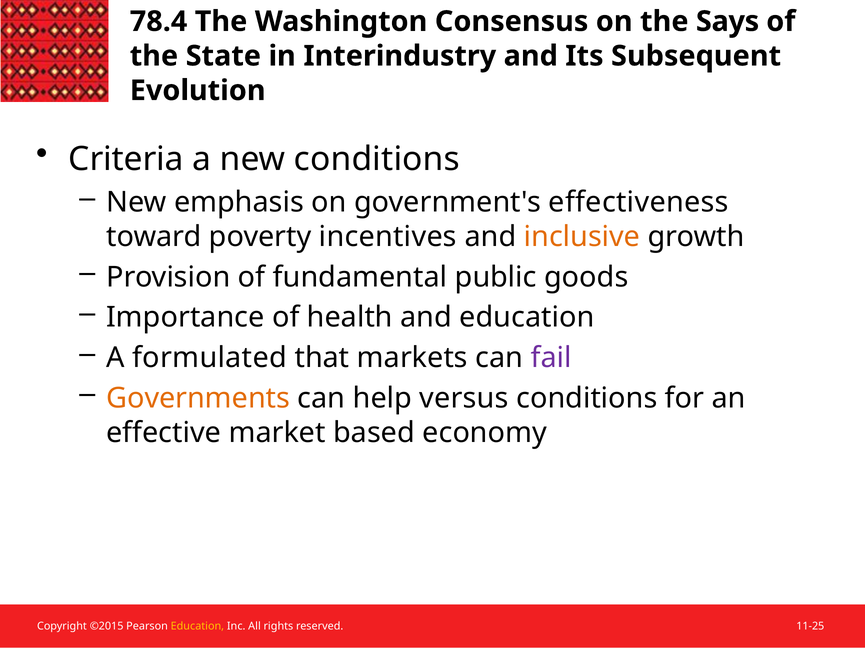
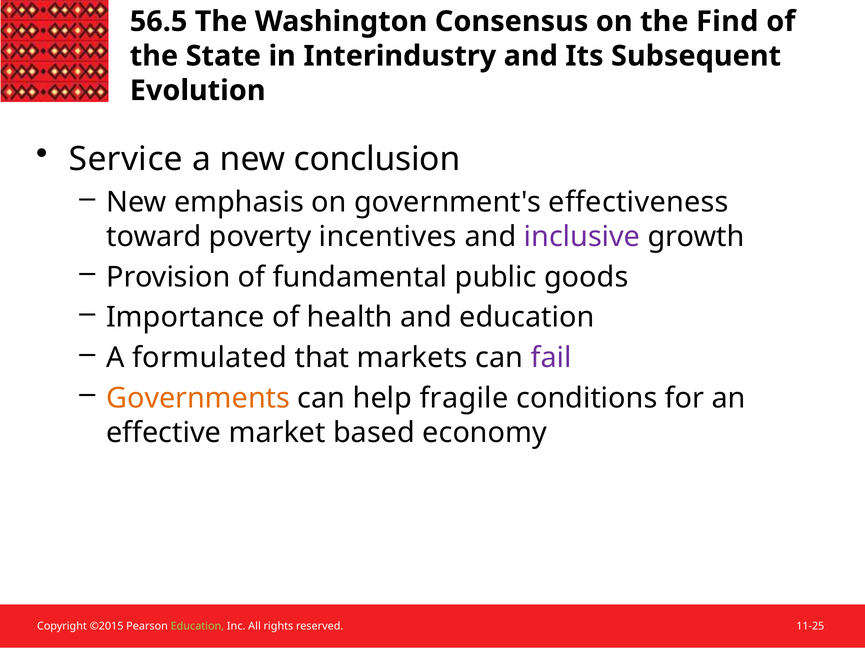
78.4: 78.4 -> 56.5 (159, 21)
Says: Says -> Find (727, 21)
Criteria: Criteria -> Service (126, 160)
new conditions: conditions -> conclusion (377, 160)
inclusive colour: orange -> purple (582, 237)
versus: versus -> fragile (464, 398)
Education colour: yellow -> light green (197, 627)
